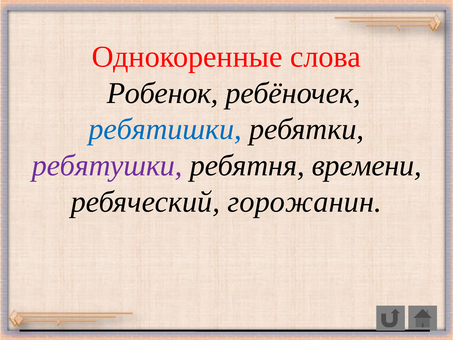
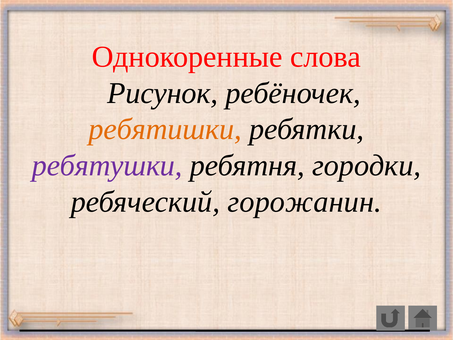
Робенок: Робенок -> Рисунок (163, 93)
ребятишки colour: blue -> orange (165, 129)
времени: времени -> городки (367, 165)
